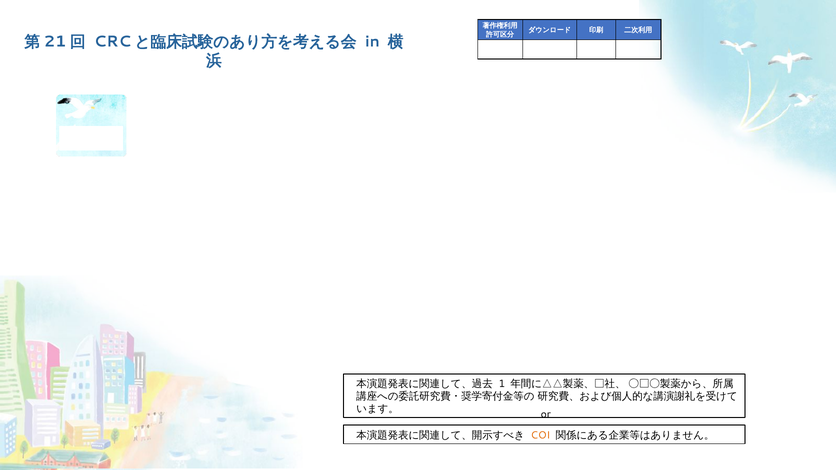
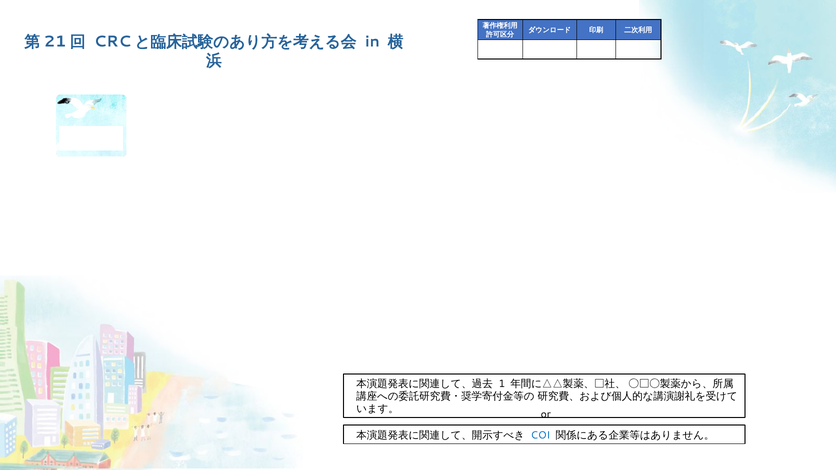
COI colour: orange -> blue (540, 435)
